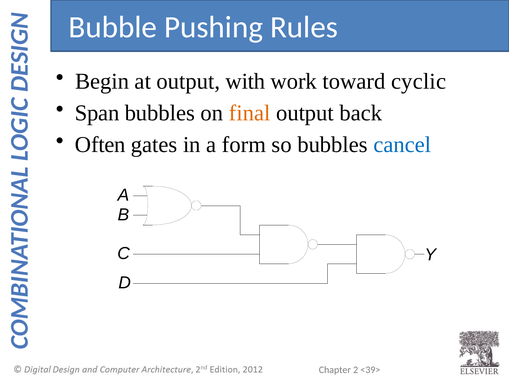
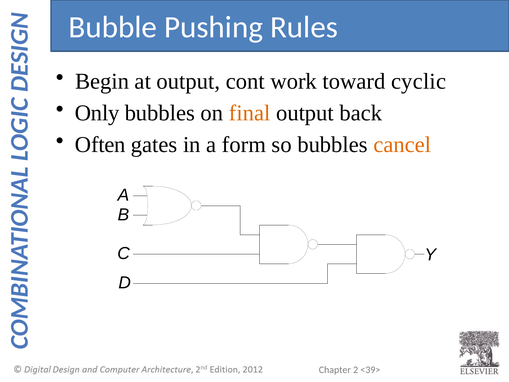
with: with -> cont (245, 81)
Span: Span -> Only (97, 113)
cancel colour: blue -> orange (402, 145)
